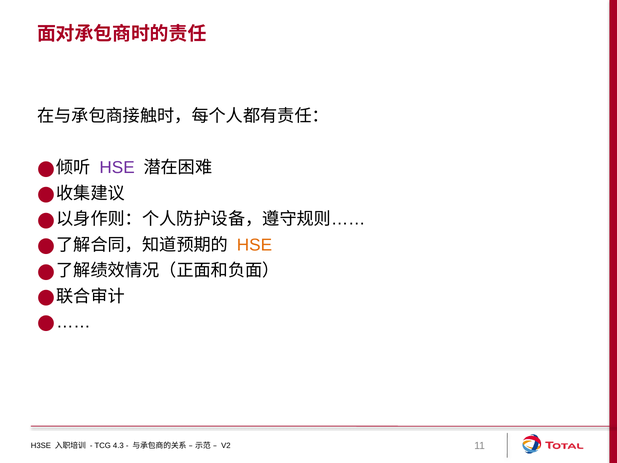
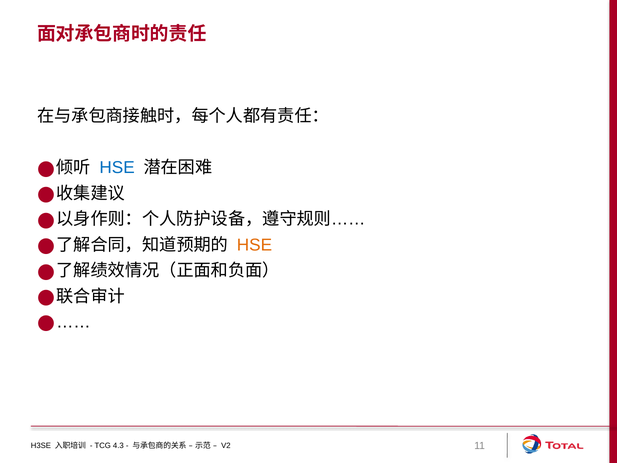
HSE colour: purple -> blue (117, 168)
